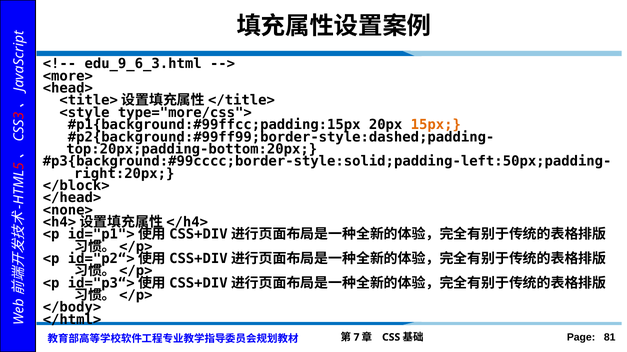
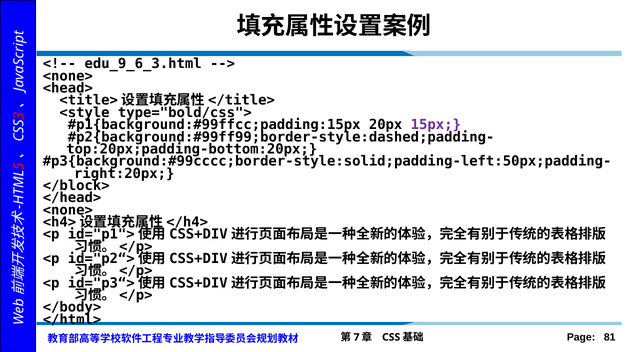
<more>: <more> -> <none> (68, 76)
type="more/css">: type="more/css"> -> type="bold/css"> (185, 113)
15px colour: orange -> purple (436, 125)
